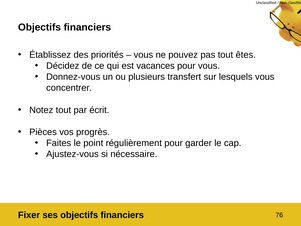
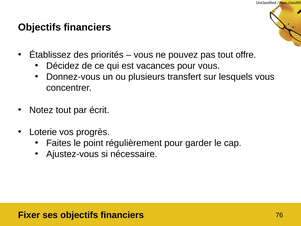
êtes: êtes -> offre (246, 55)
Pièces: Pièces -> Loterie (43, 132)
